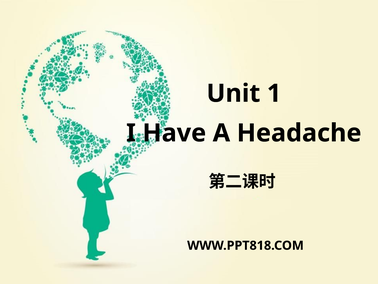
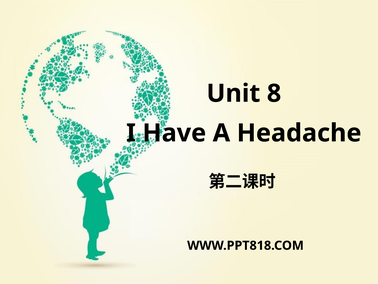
1: 1 -> 8 (274, 93)
